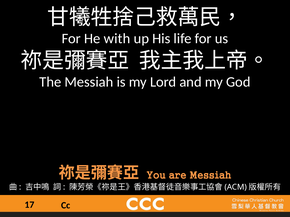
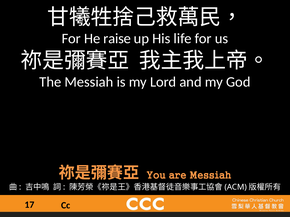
with: with -> raise (117, 39)
